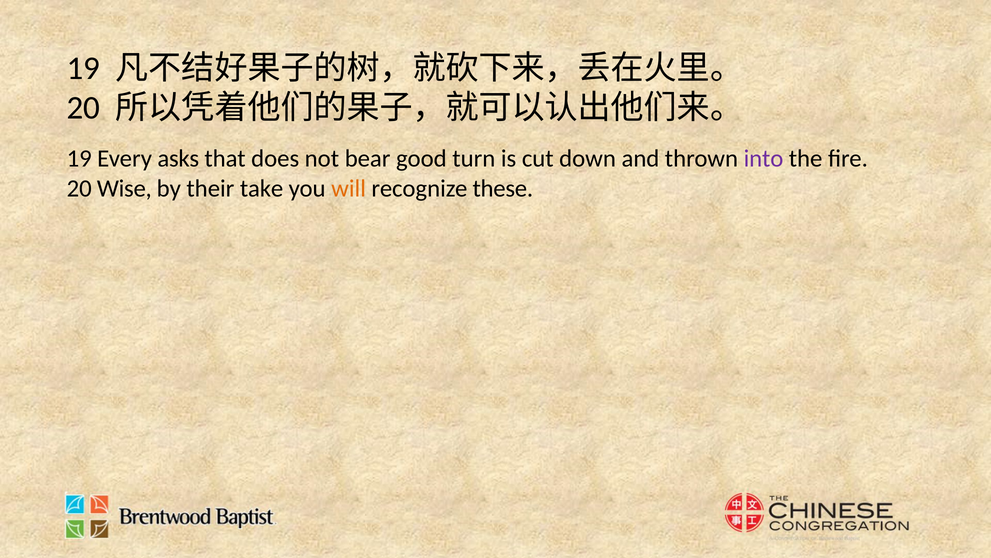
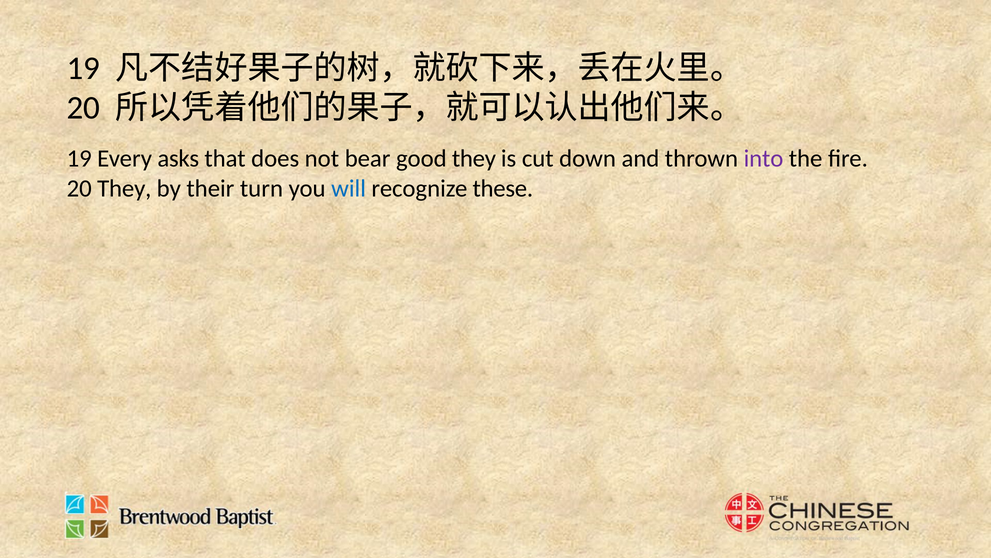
good turn: turn -> they (474, 159)
20 Wise: Wise -> They (124, 188)
take: take -> turn (261, 188)
will colour: orange -> blue (349, 188)
